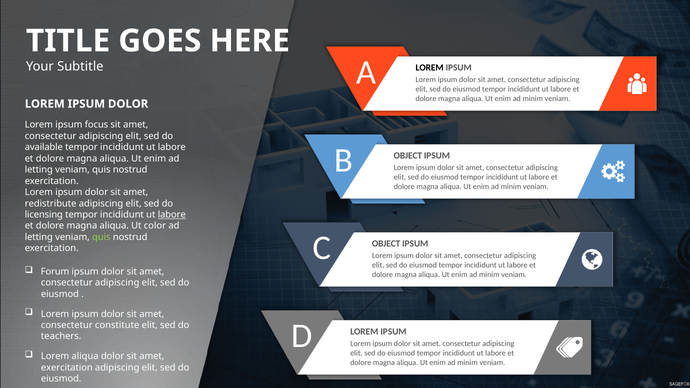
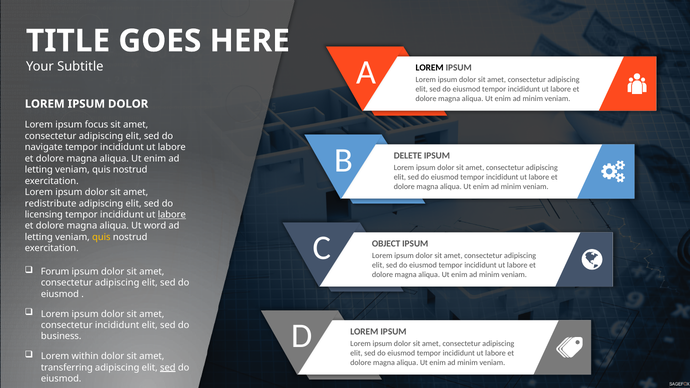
available: available -> navigate (44, 147)
OBJECT: OBJECT -> DELETE (408, 156)
color: color -> word (155, 226)
quis colour: light green -> yellow (101, 237)
consectetur constitute: constitute -> incididunt (117, 325)
teachers: teachers -> business (61, 336)
Lorem aliqua: aliqua -> within (85, 356)
exercitation: exercitation -> transferring (67, 368)
sed underline: none -> present (168, 368)
